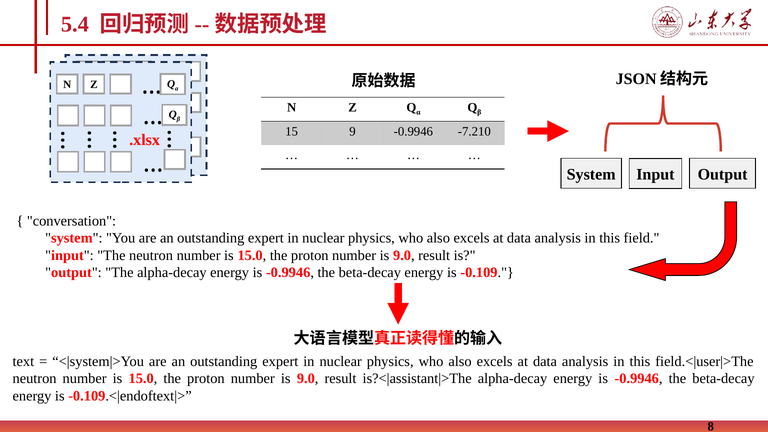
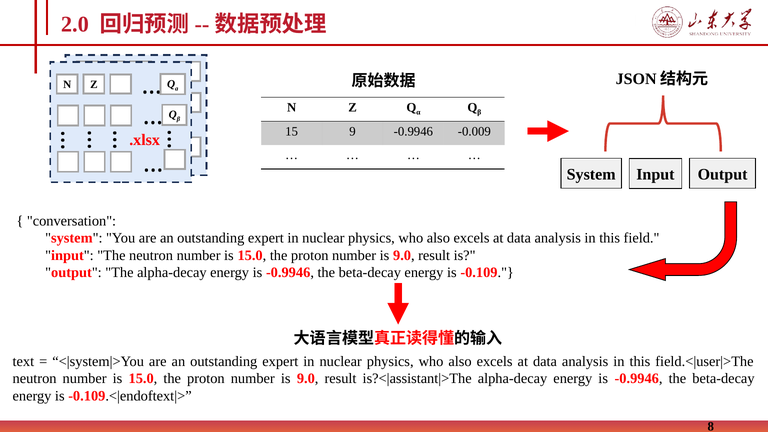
5.4: 5.4 -> 2.0 (75, 24)
-7.210: -7.210 -> -0.009 (474, 131)
